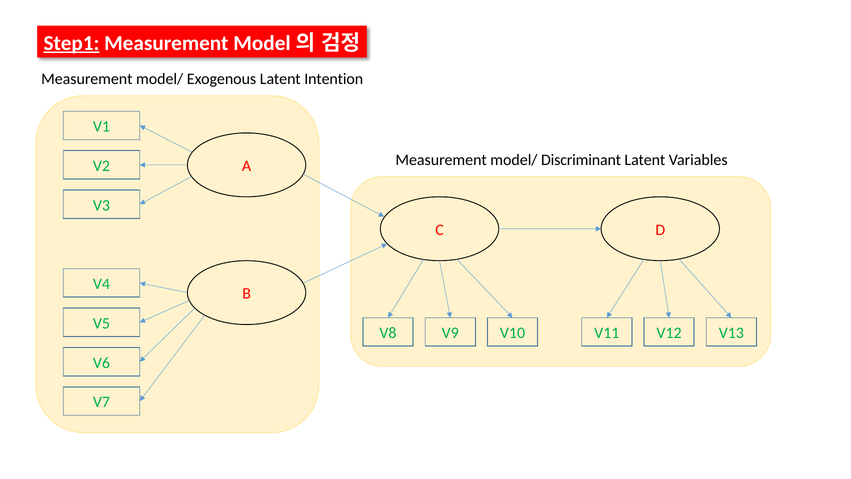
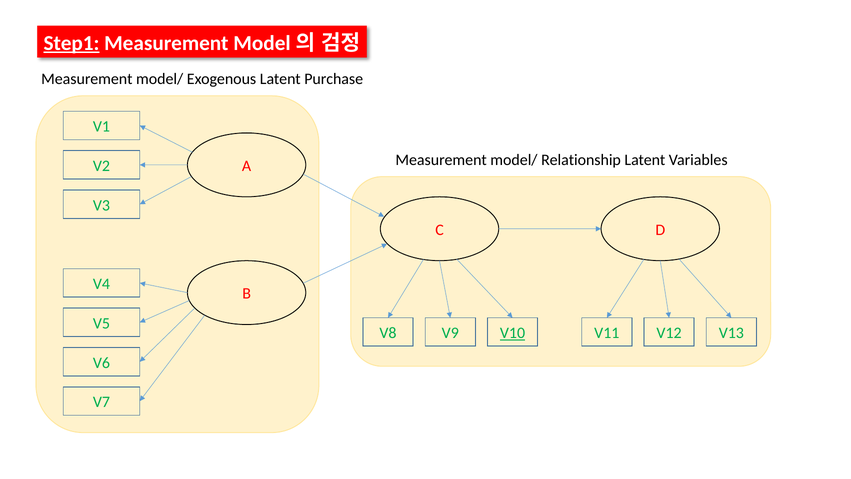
Intention: Intention -> Purchase (334, 79)
Discriminant: Discriminant -> Relationship (581, 160)
V10 underline: none -> present (513, 333)
